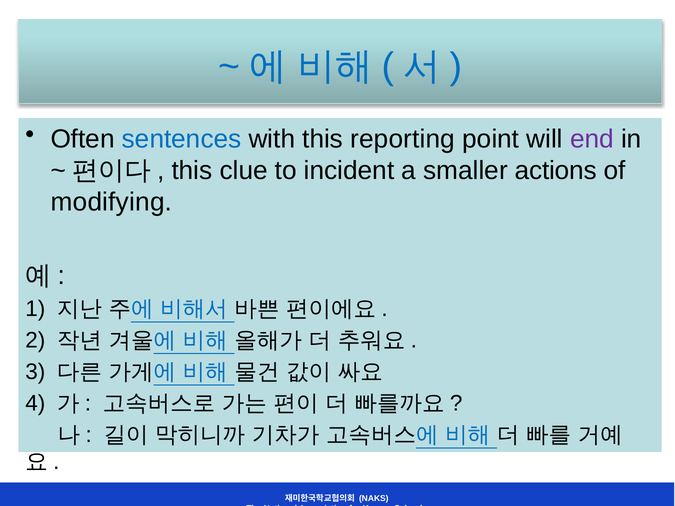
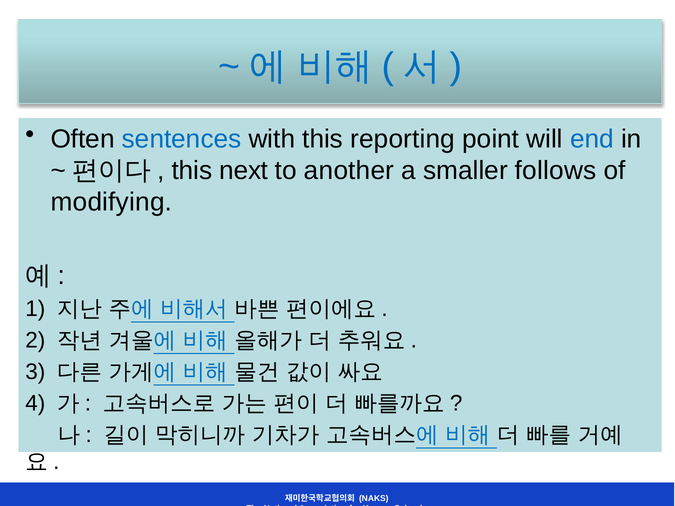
end colour: purple -> blue (592, 139)
clue: clue -> next (244, 171)
incident: incident -> another (349, 171)
actions: actions -> follows (556, 171)
